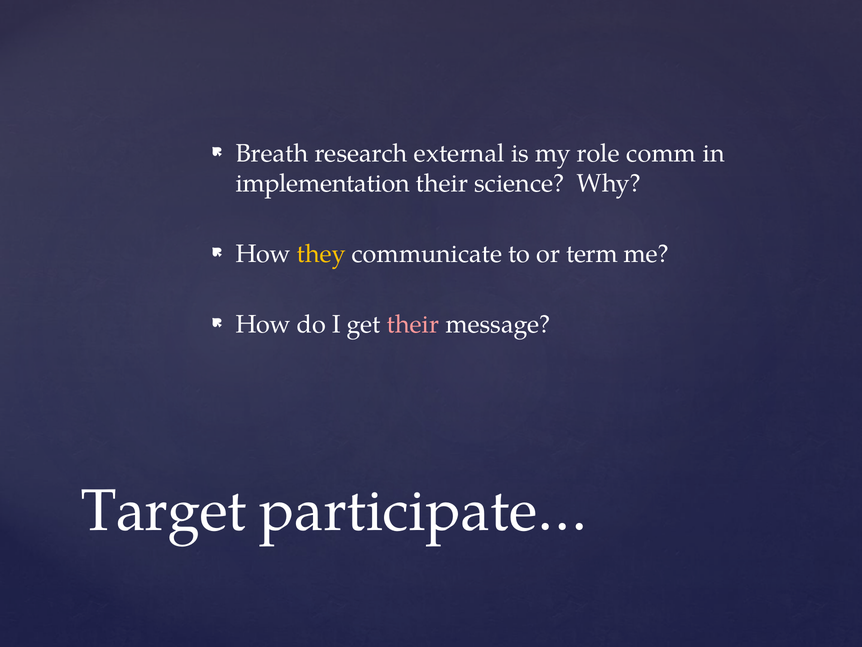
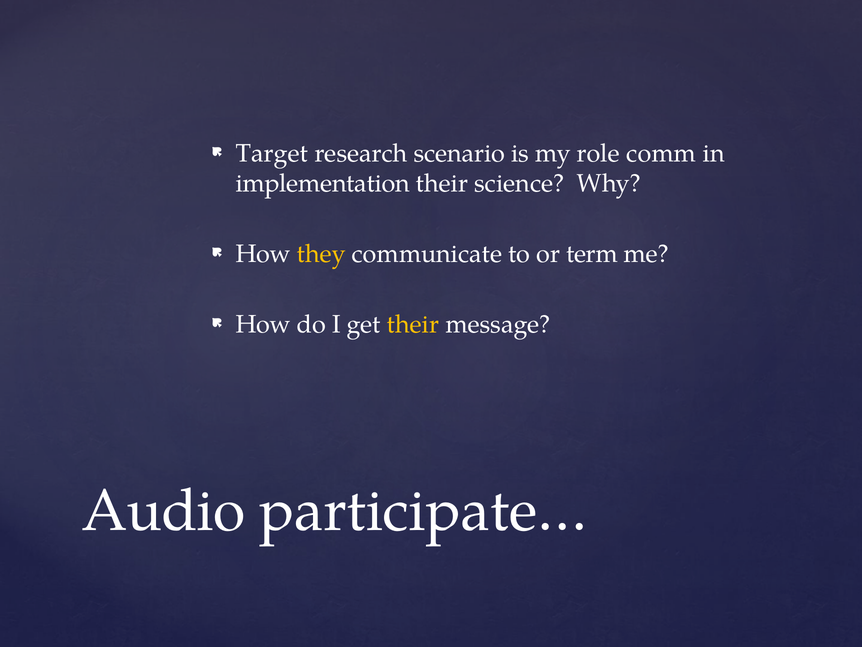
Breath: Breath -> Target (272, 153)
external: external -> scenario (459, 153)
their colour: pink -> yellow (413, 324)
Target: Target -> Audio (164, 510)
